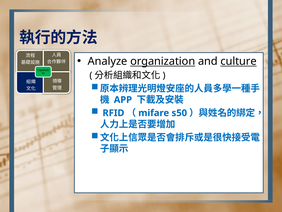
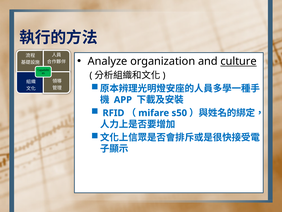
organization underline: present -> none (163, 61)
